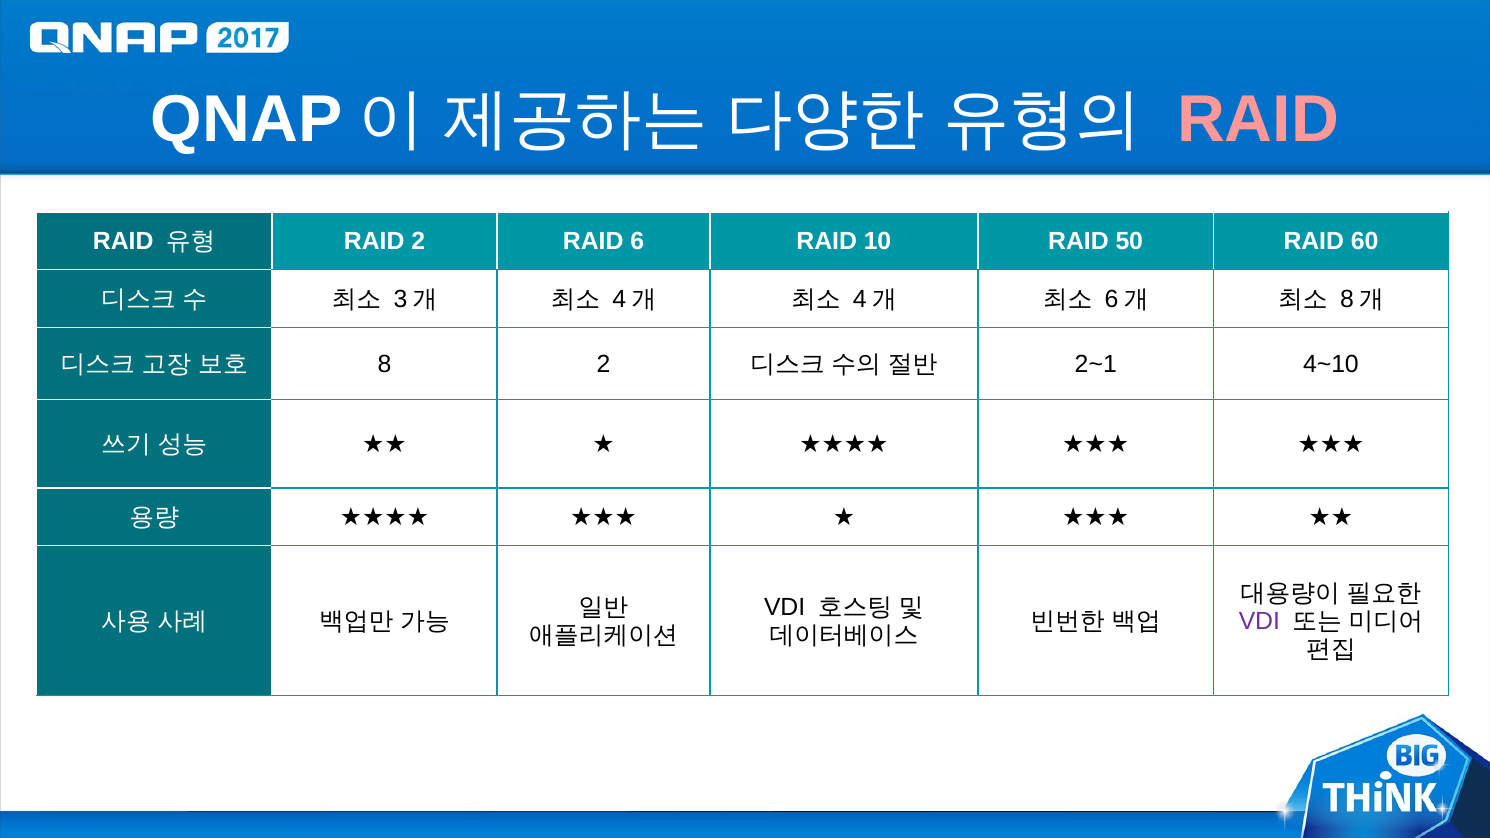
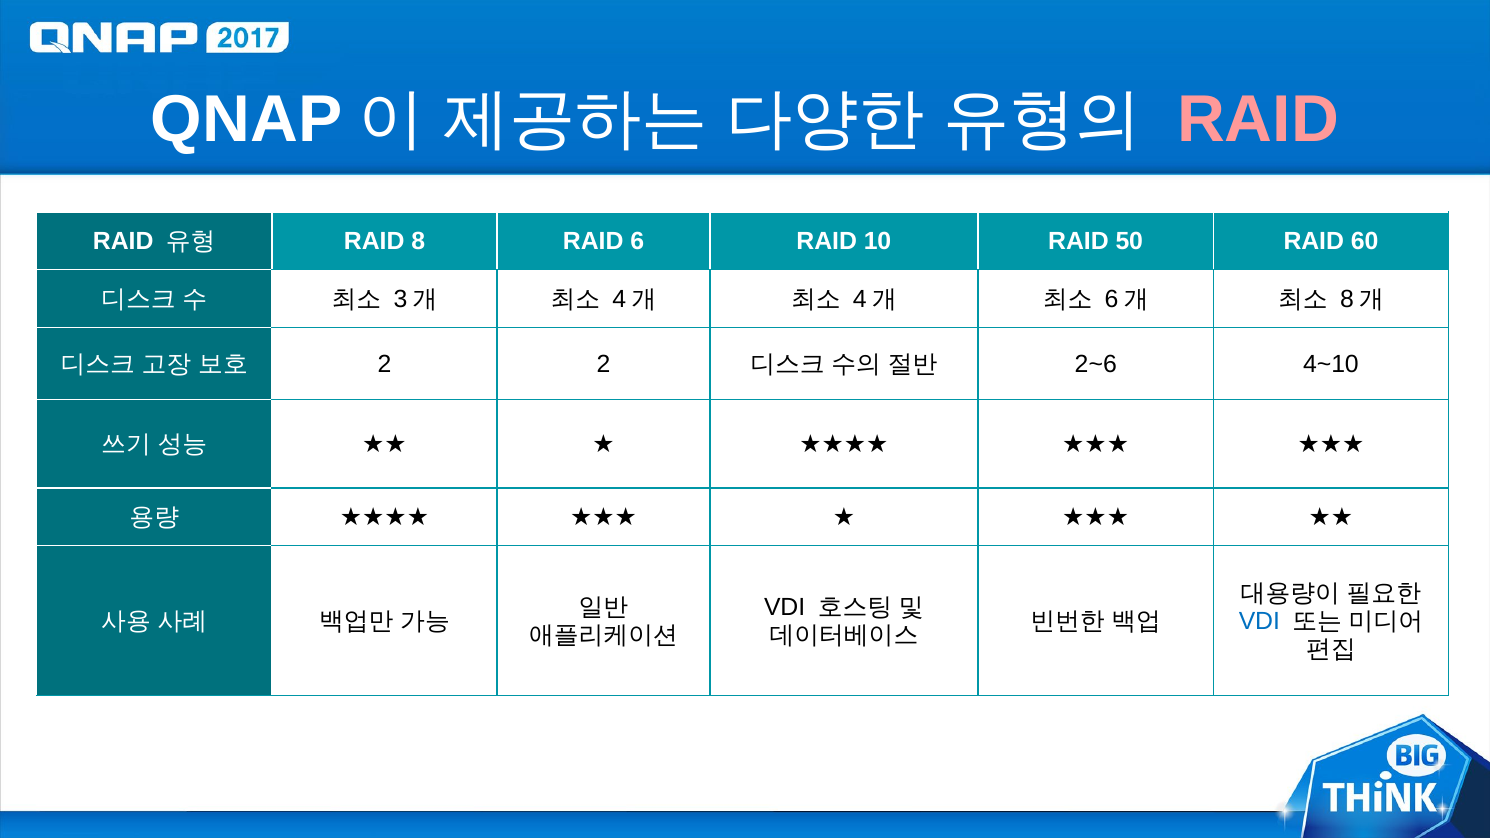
RAID 2: 2 -> 8 (418, 241)
8: 8 -> 2 (385, 364)
2~1: 2~1 -> 2~6 (1096, 364)
VDI colour: purple -> blue (1259, 621)
